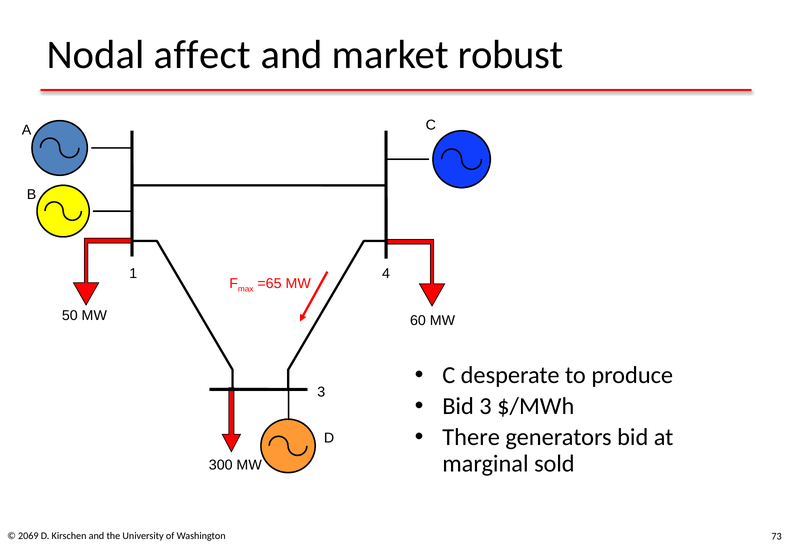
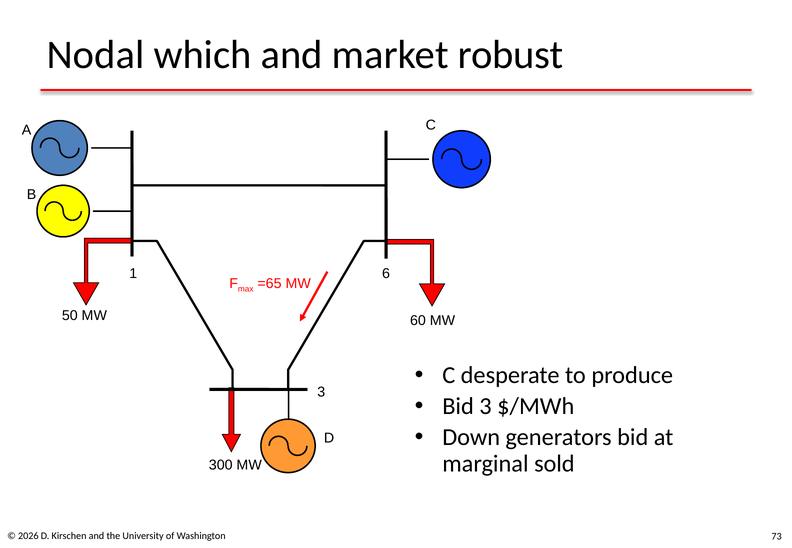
affect: affect -> which (203, 55)
4: 4 -> 6 (386, 274)
There: There -> Down (471, 438)
2069: 2069 -> 2026 (28, 536)
